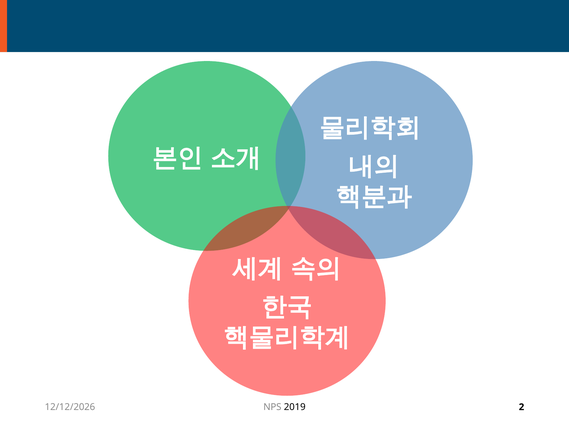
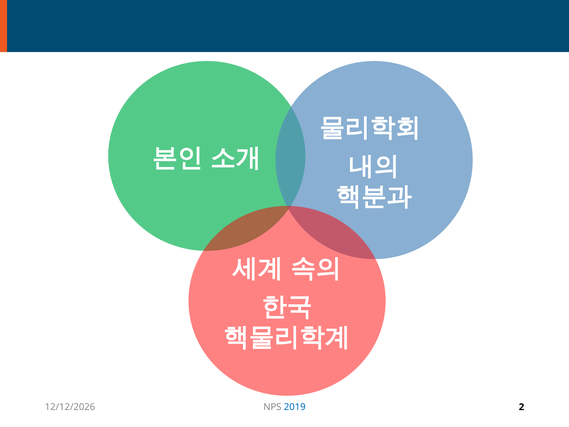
2019 colour: black -> blue (295, 407)
